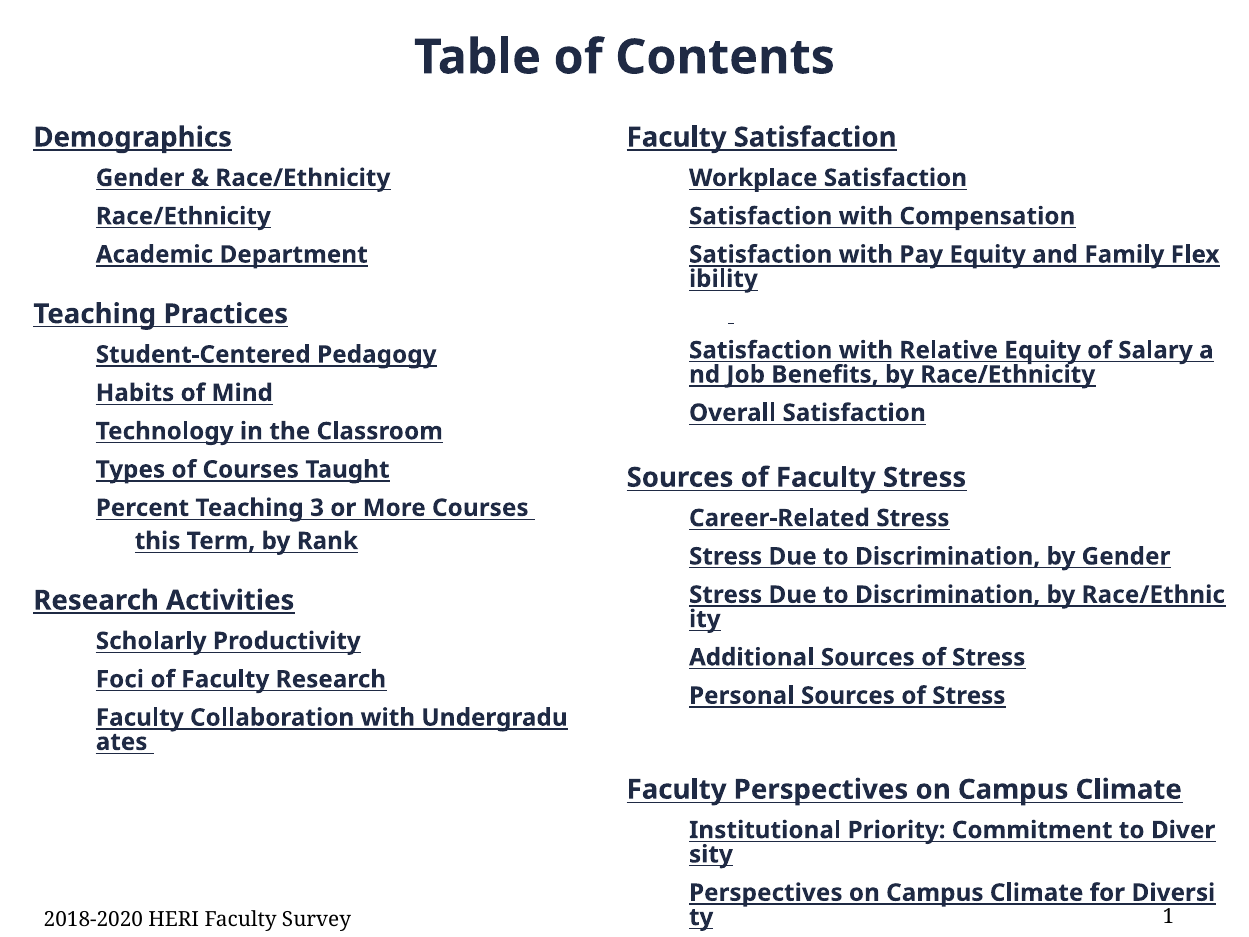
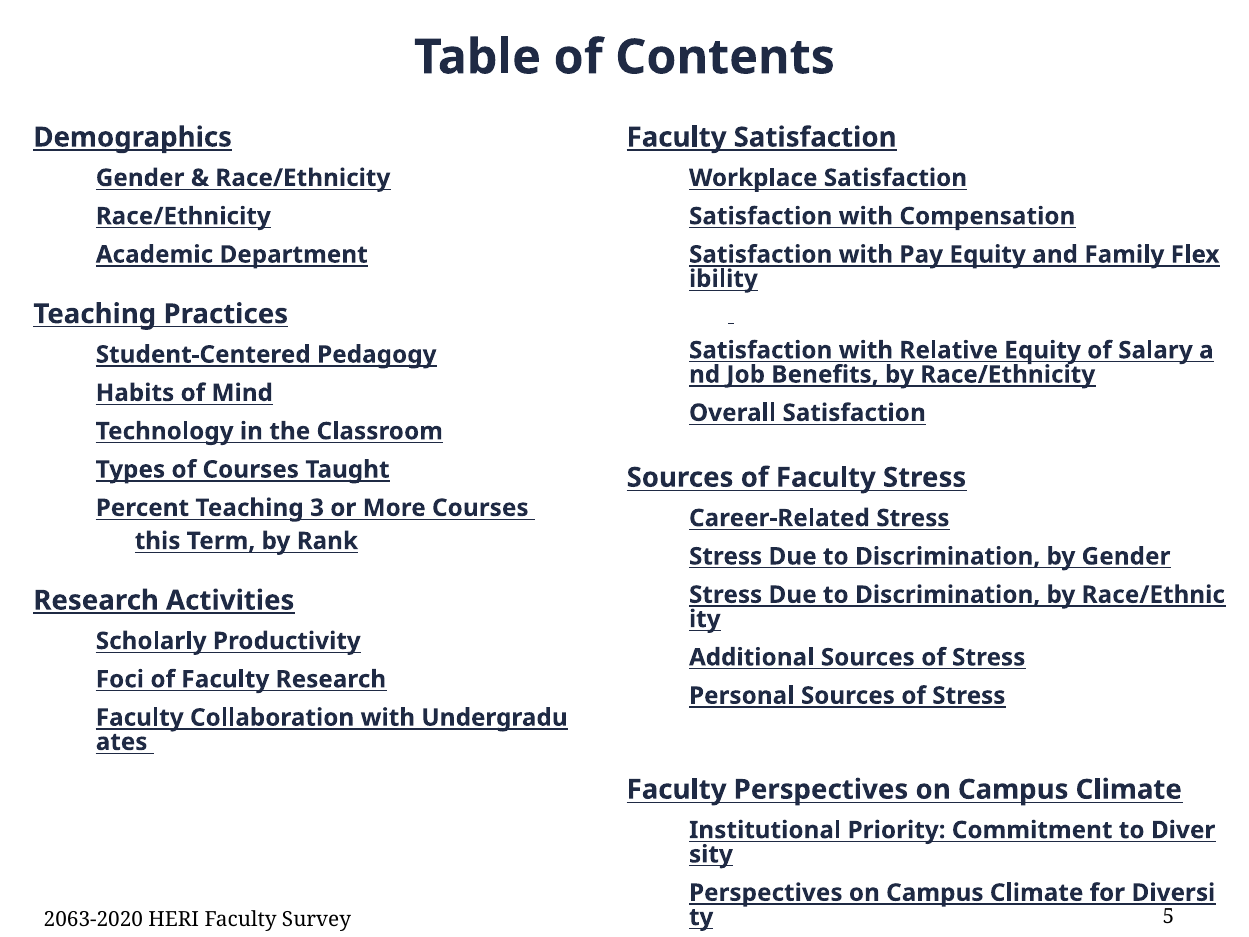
2018-2020: 2018-2020 -> 2063-2020 (93, 919)
1: 1 -> 5 (1168, 916)
